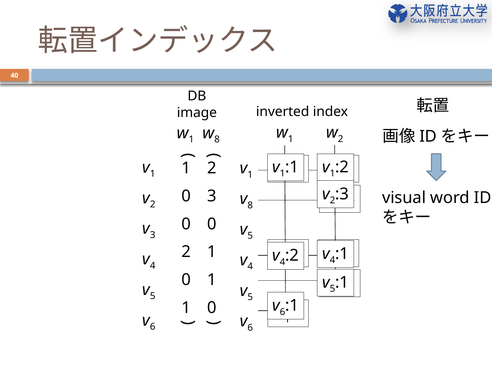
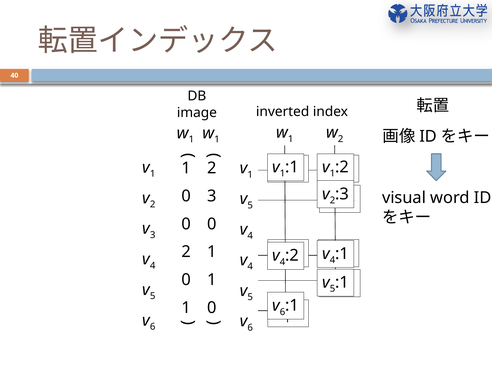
8: 8 -> 1 (217, 139)
8: 8 -> 5 (250, 205)
5: 5 -> 4 (250, 236)
